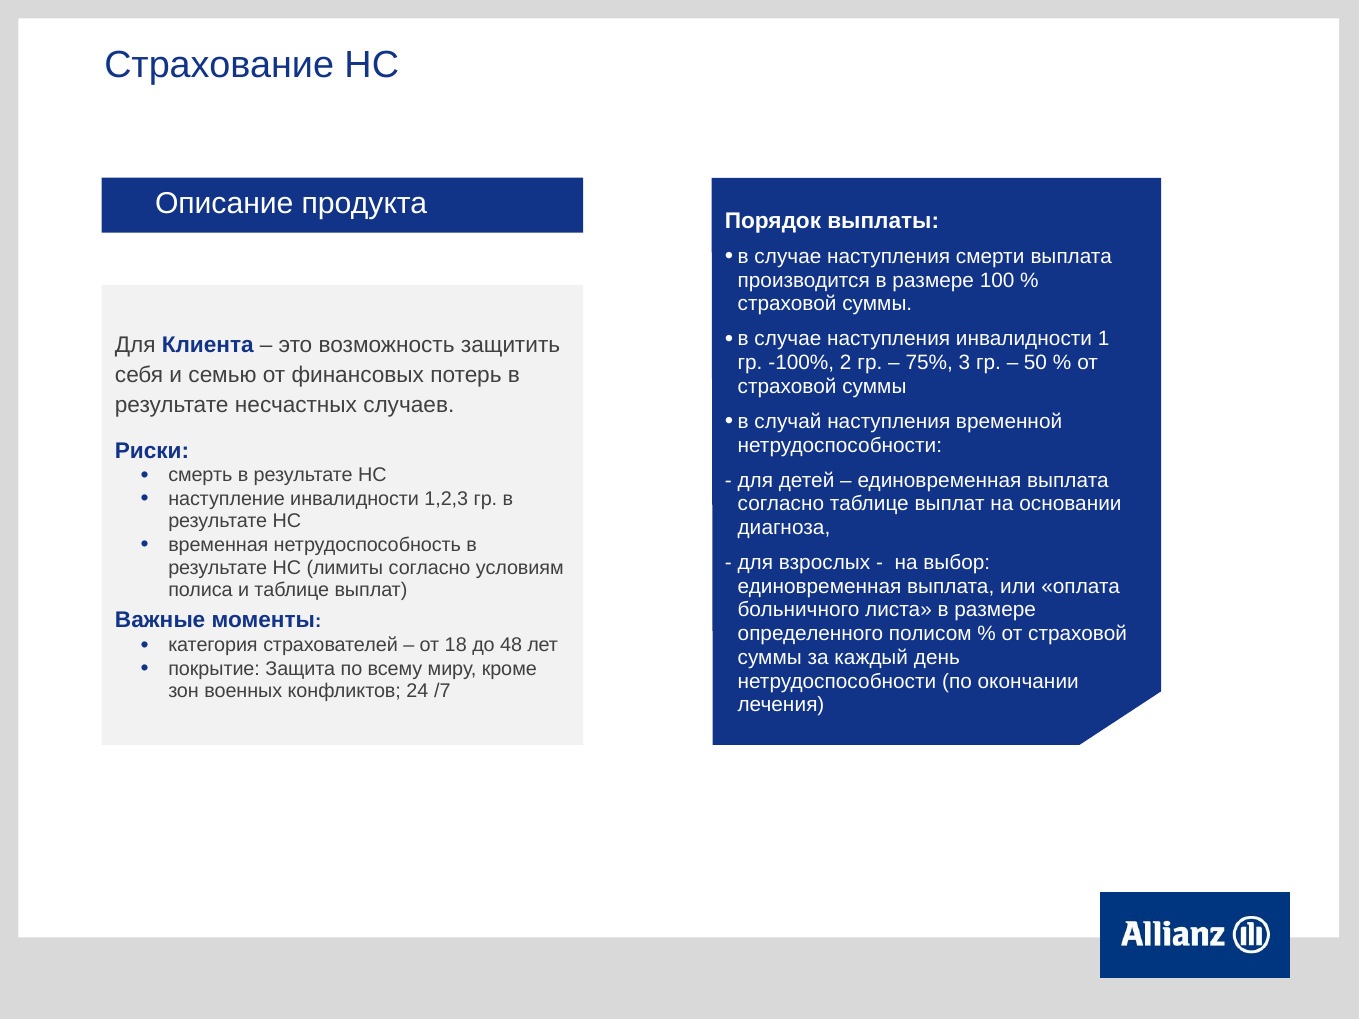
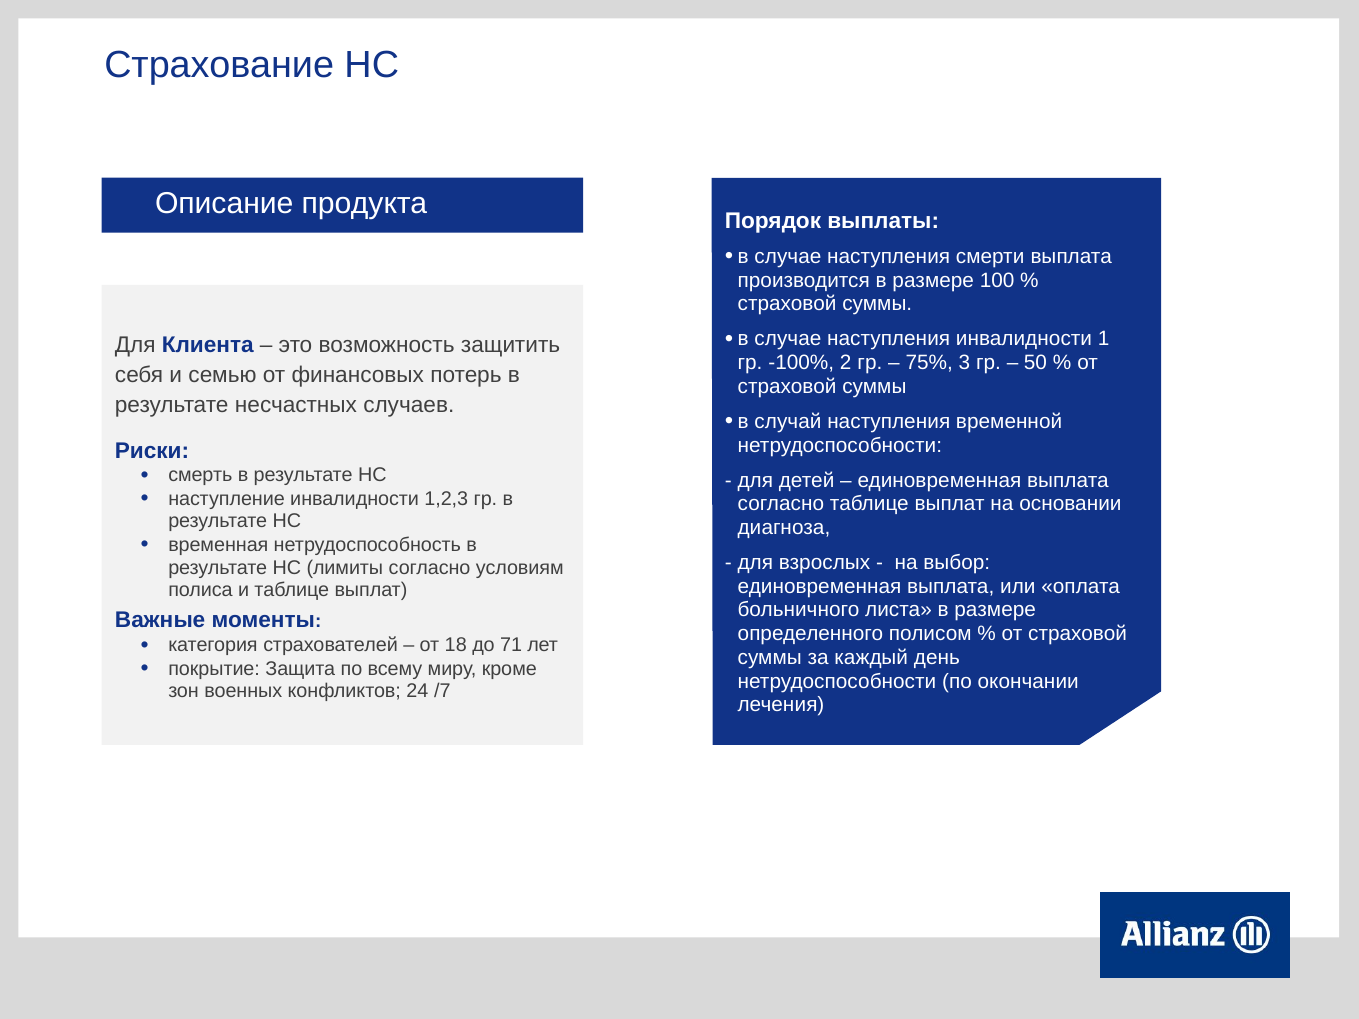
48: 48 -> 71 (511, 645)
